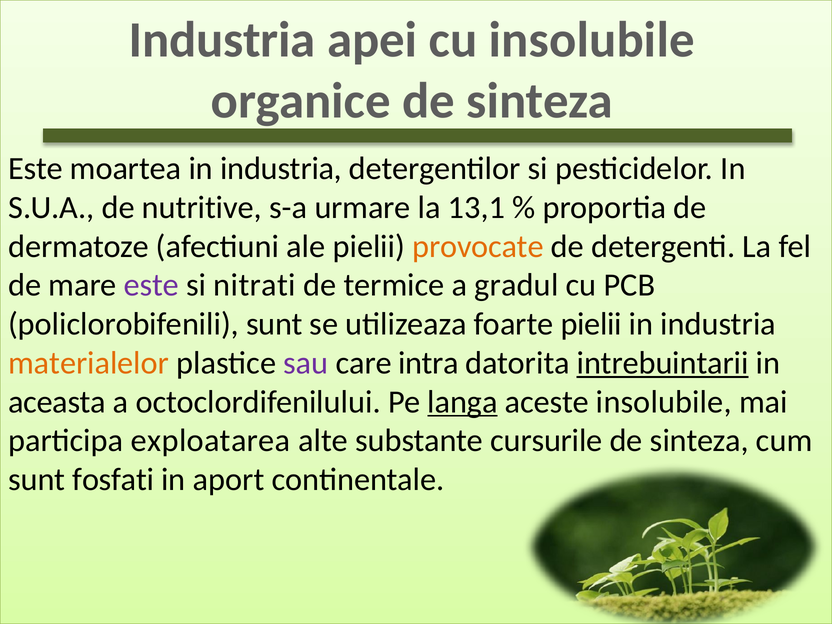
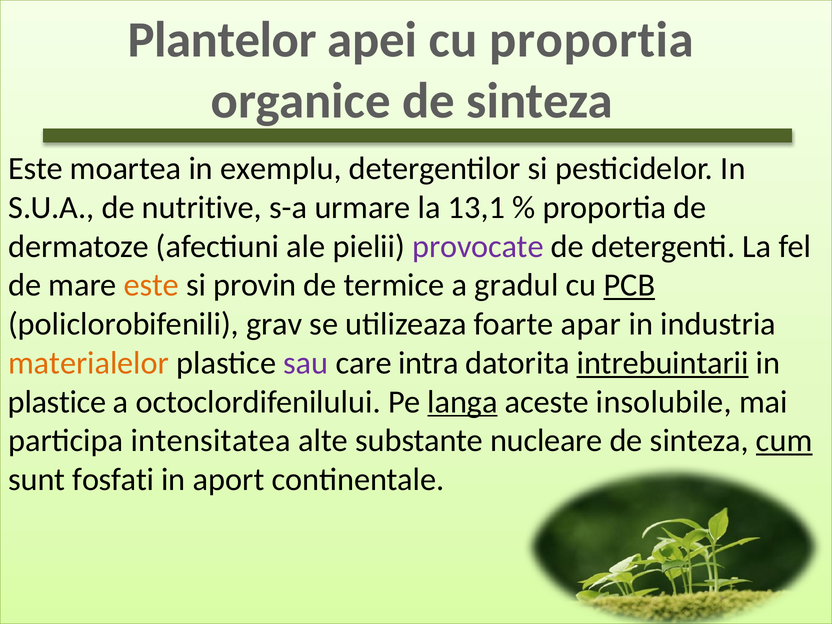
Industria: Industria -> Plantelor (222, 40)
cu insolubile: insolubile -> proportia (592, 40)
industria: industria -> exemplu (281, 169)
provocate colour: orange -> purple (478, 246)
este colour: purple -> orange (151, 285)
nitrati: nitrati -> provin (255, 285)
PCB underline: none -> present (629, 285)
policlorobifenili sunt: sunt -> grav (274, 324)
foarte pielii: pielii -> apar (591, 324)
aceasta: aceasta -> plastice (57, 402)
exploatarea: exploatarea -> intensitatea (211, 441)
cursurile: cursurile -> nucleare (546, 441)
cum underline: none -> present (784, 441)
